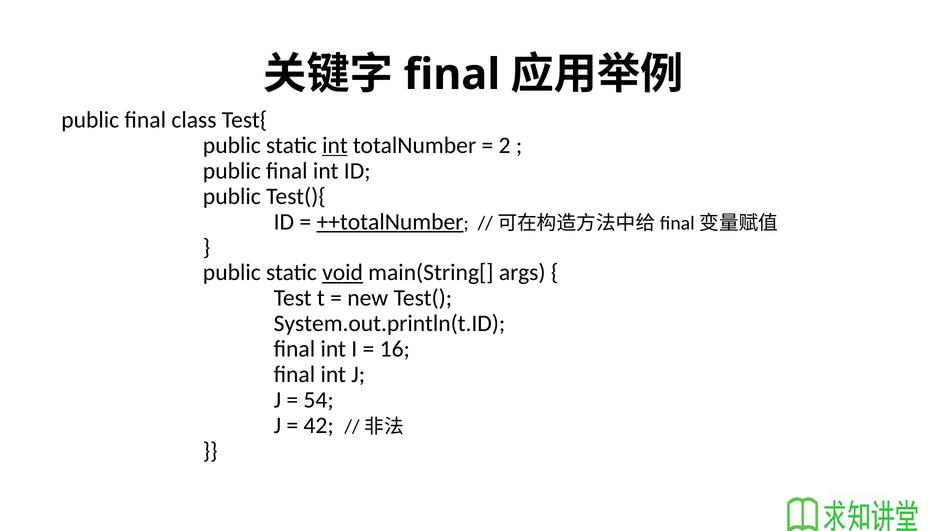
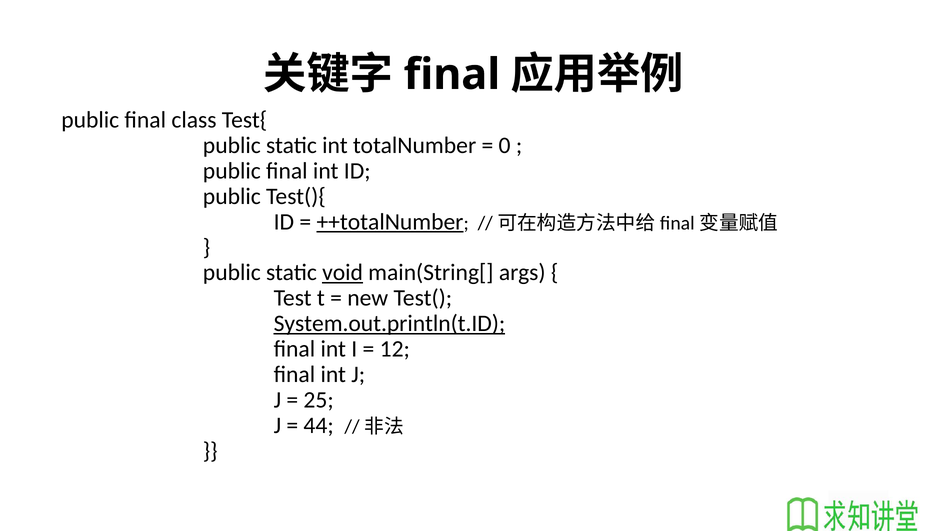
int underline: present -> none (335, 145)
2: 2 -> 0 (505, 145)
System.out.println(t.ID underline: none -> present (389, 324)
16: 16 -> 12 (395, 349)
54: 54 -> 25 (319, 400)
42: 42 -> 44 (319, 426)
